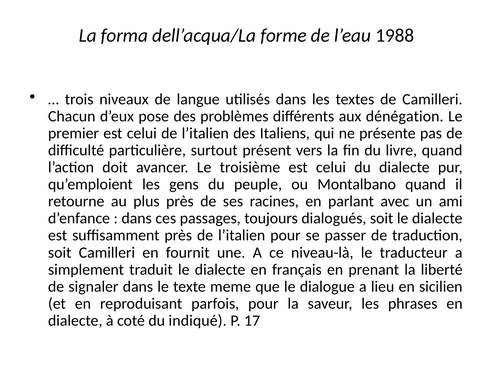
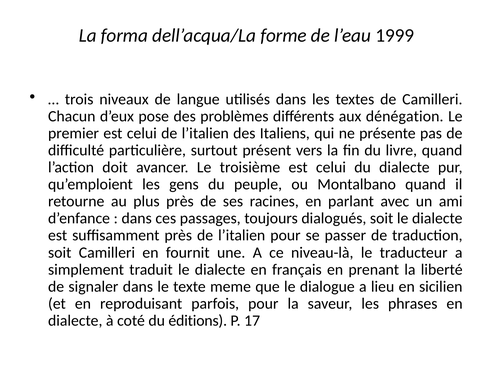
1988: 1988 -> 1999 (395, 35)
indiqué: indiqué -> éditions (198, 320)
